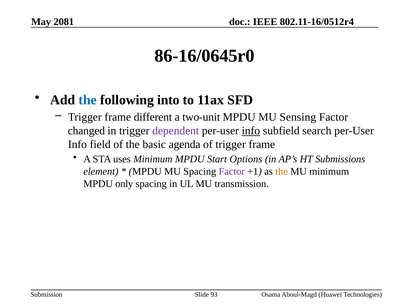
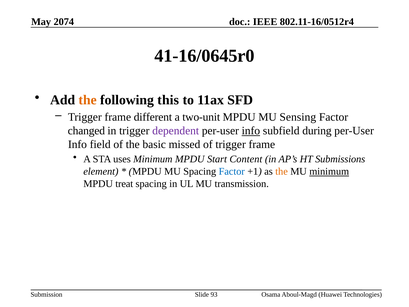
2081: 2081 -> 2074 (64, 22)
86-16/0645r0: 86-16/0645r0 -> 41-16/0645r0 (204, 56)
the colour: blue -> orange (88, 100)
into: into -> this (168, 100)
search: search -> during (317, 131)
agenda: agenda -> missed (185, 144)
Options: Options -> Content (246, 159)
Factor colour: purple -> blue (232, 171)
minimum underline: none -> present (329, 171)
only: only -> treat (124, 184)
